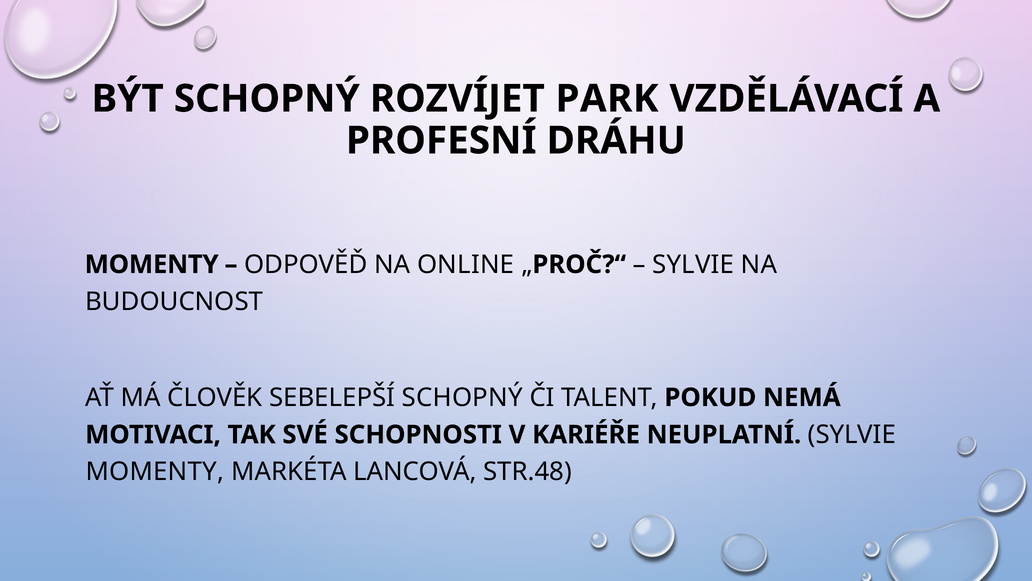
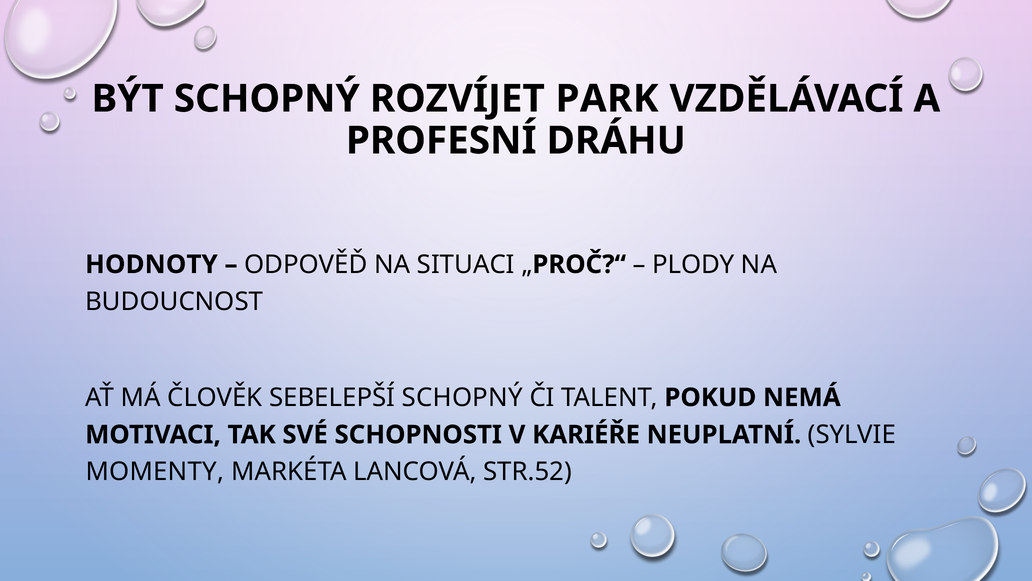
MOMENTY: MOMENTY -> HODNOTY (151, 264)
ONLINE: ONLINE -> SITUACI (466, 264)
SYLVIE: SYLVIE -> PLODY (693, 264)
STR.48: STR.48 -> STR.52 (528, 472)
